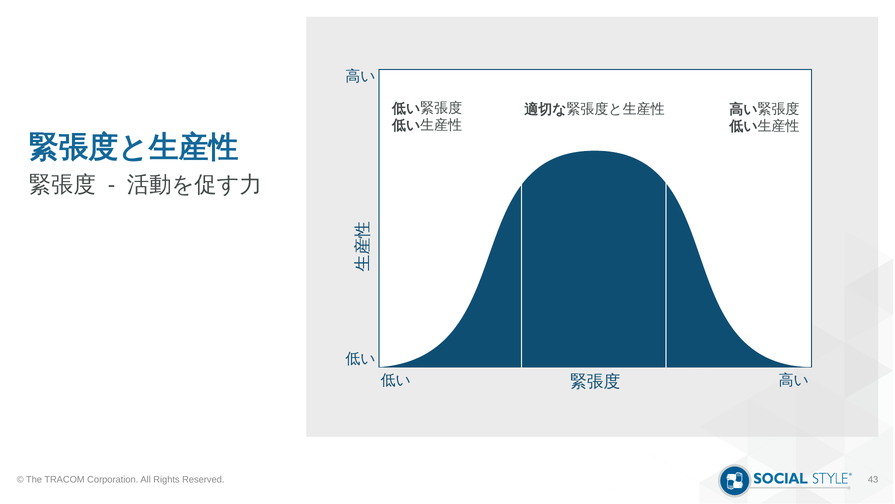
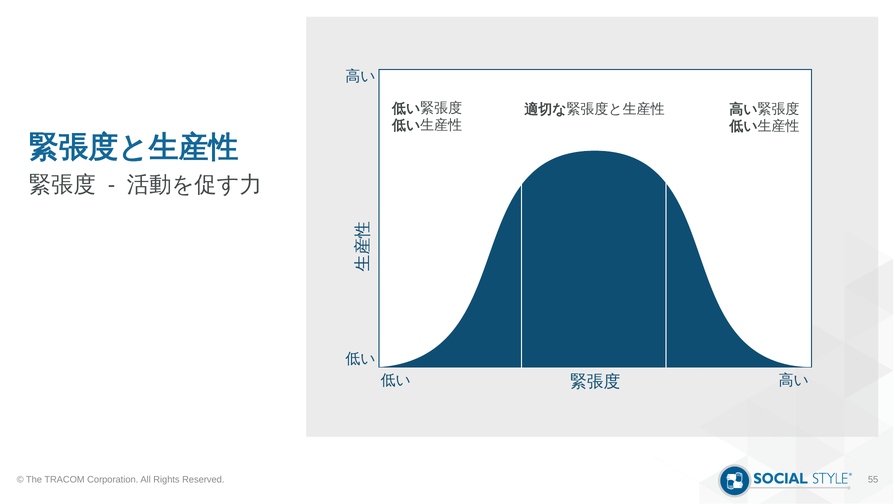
43: 43 -> 55 (873, 479)
